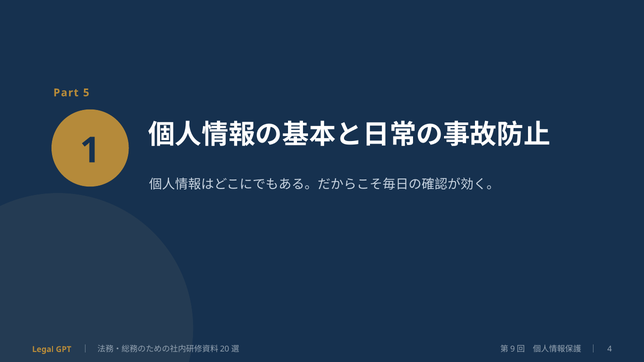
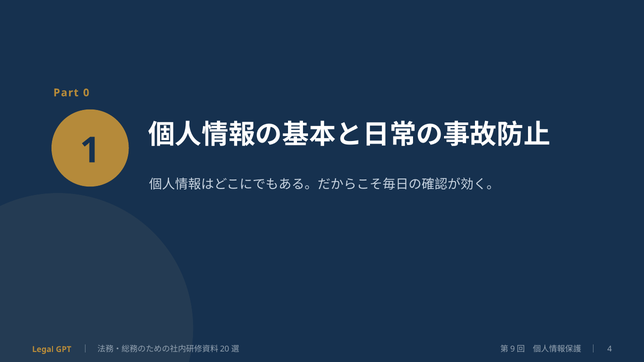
5: 5 -> 0 (86, 93)
